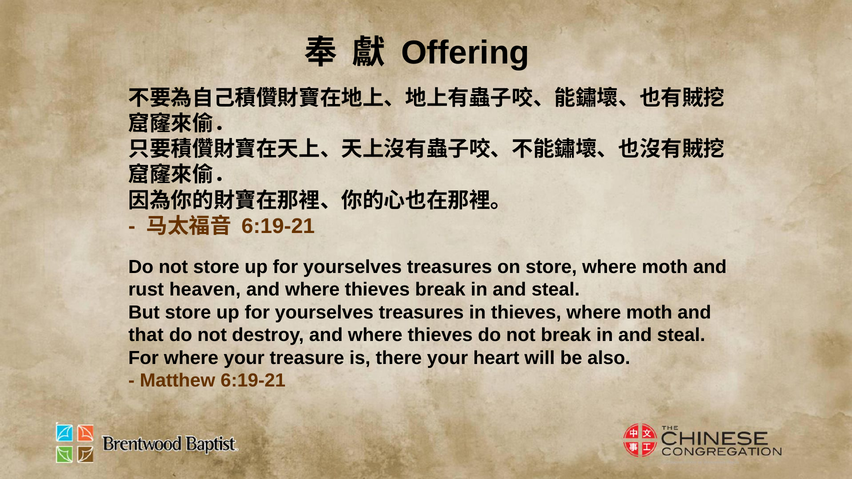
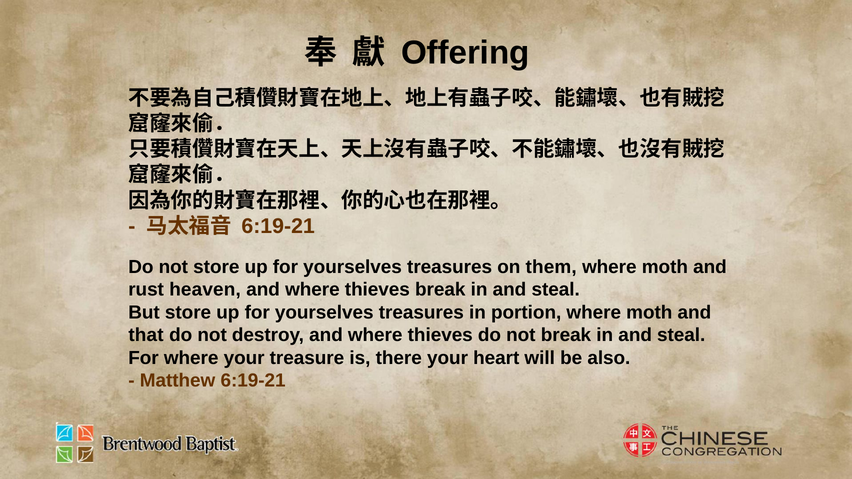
on store: store -> them (551, 267)
in thieves: thieves -> portion (526, 313)
